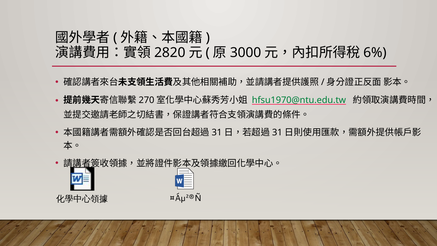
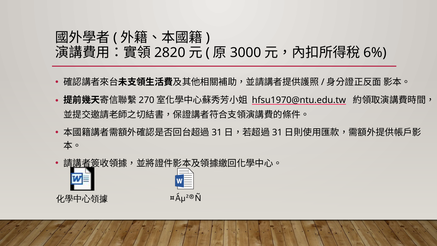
hfsu1970@ntu.edu.tw colour: green -> black (299, 100)
